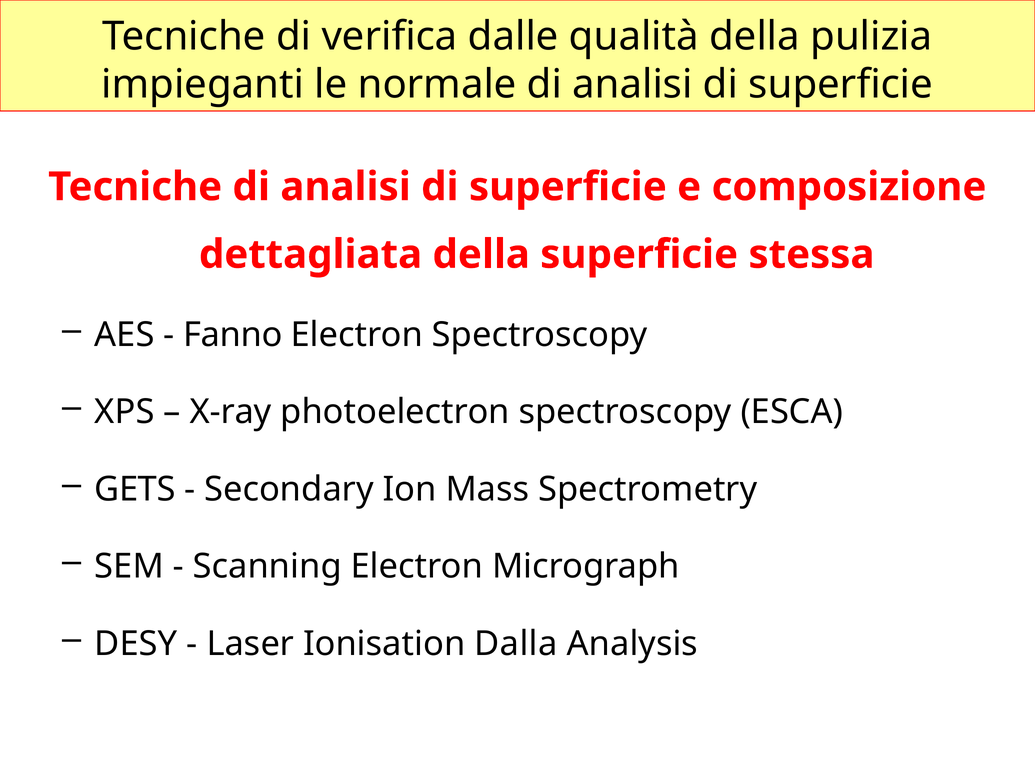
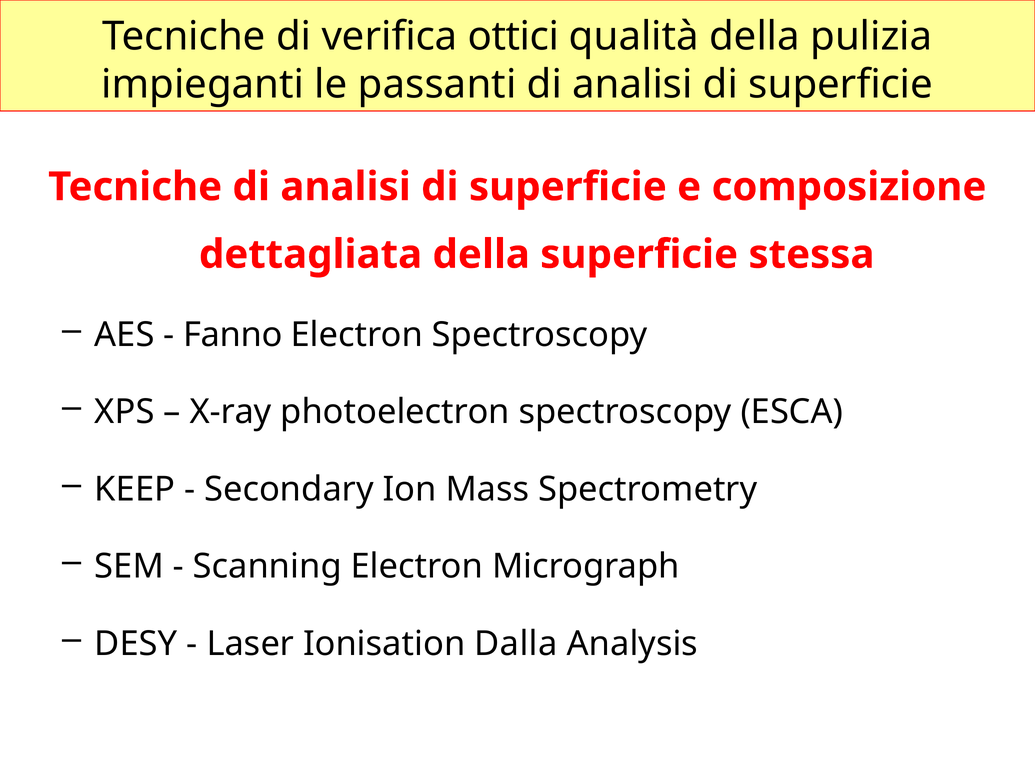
dalle: dalle -> ottici (513, 36)
normale: normale -> passanti (437, 85)
GETS: GETS -> KEEP (135, 489)
